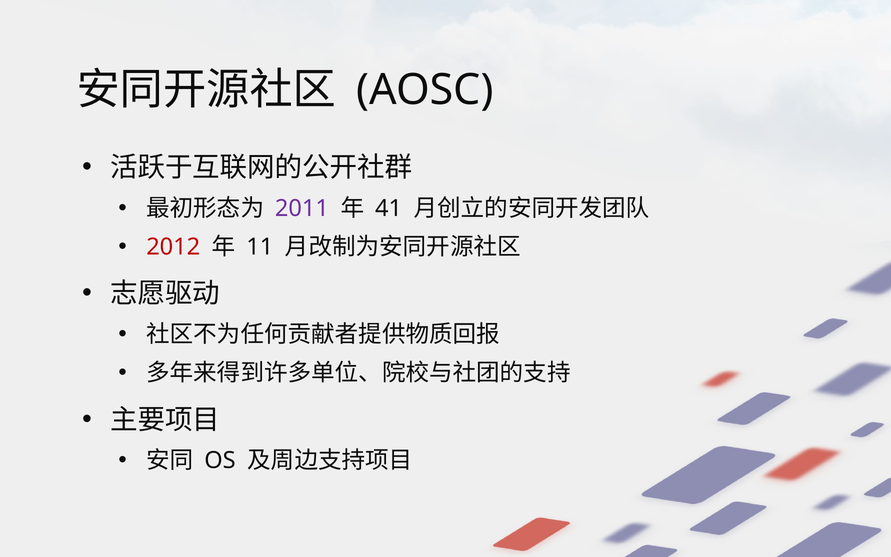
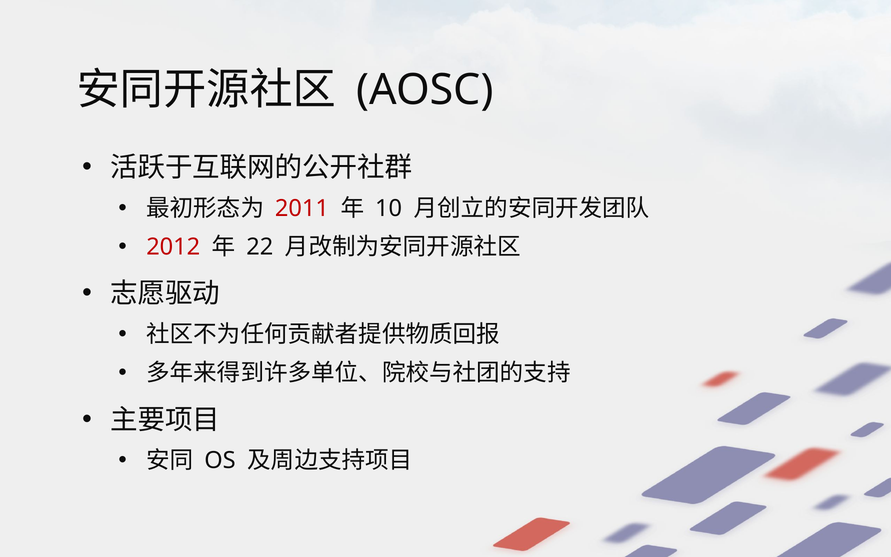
2011 colour: purple -> red (302, 208)
41: 41 -> 10 (389, 208)
11: 11 -> 22 (260, 247)
